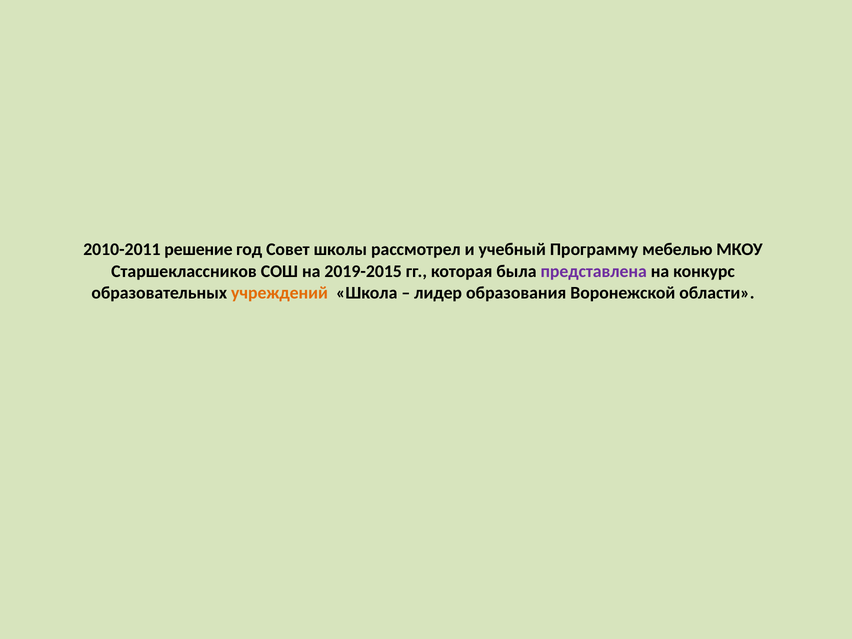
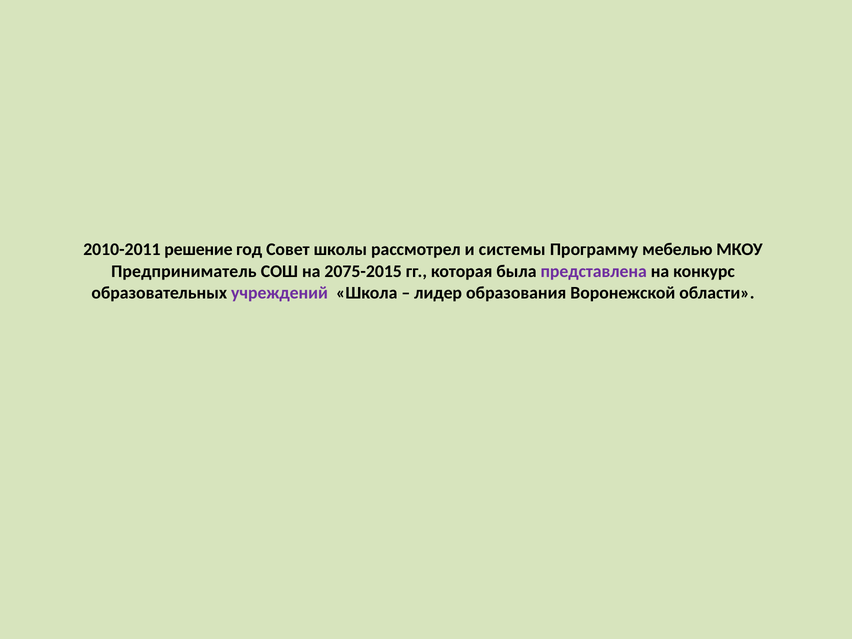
учебный: учебный -> системы (512, 249)
Старшеклассников: Старшеклассников -> Предприниматель (184, 271)
2019-2015: 2019-2015 -> 2075-2015 (363, 271)
учреждений colour: orange -> purple (280, 293)
